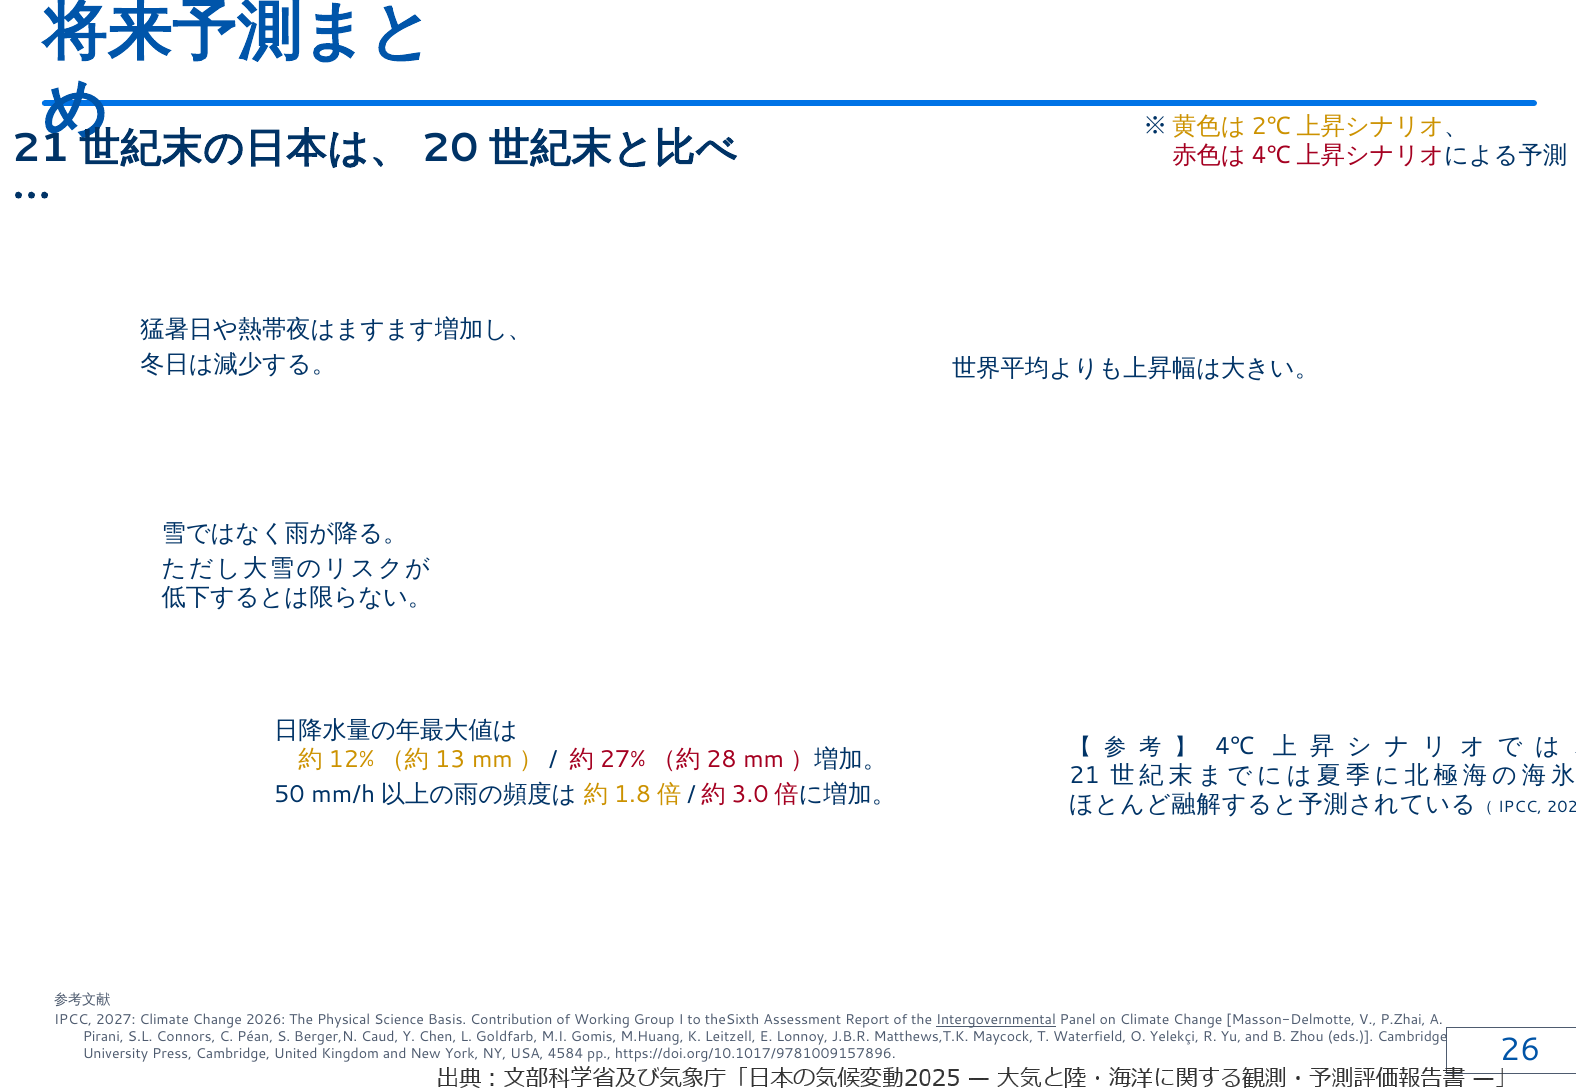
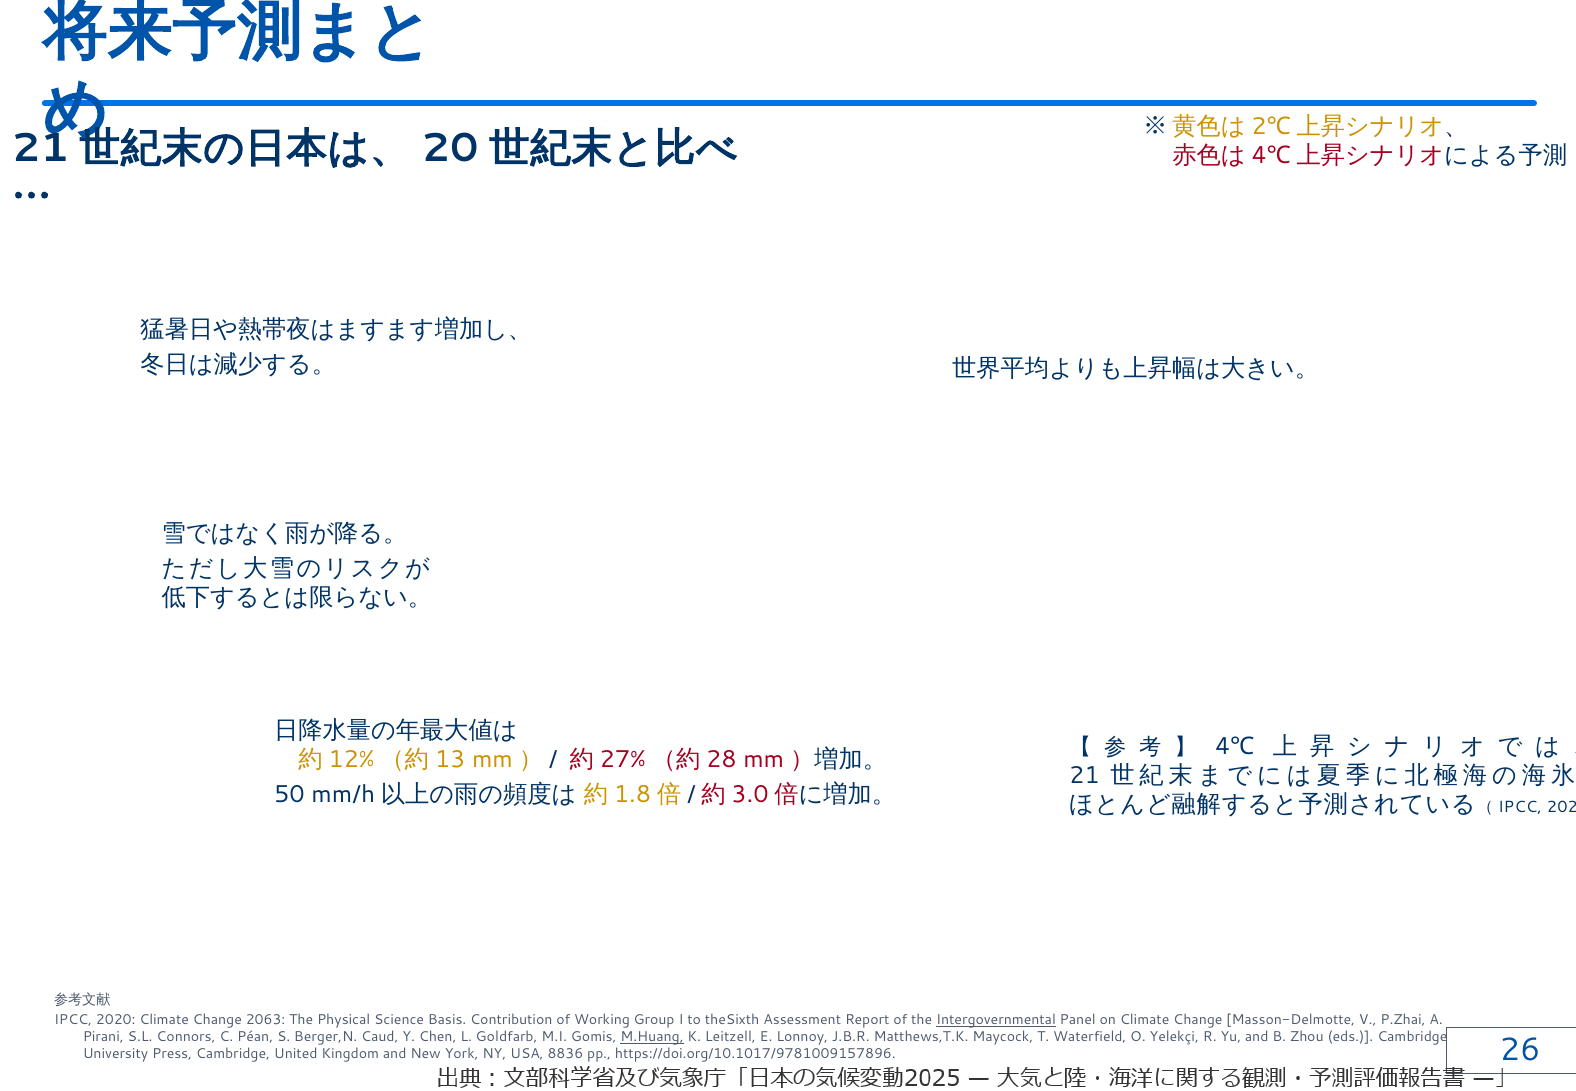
2027: 2027 -> 2020 (116, 1020)
2026: 2026 -> 2063 (266, 1020)
M.Huang underline: none -> present (652, 1037)
4584: 4584 -> 8836 (565, 1054)
